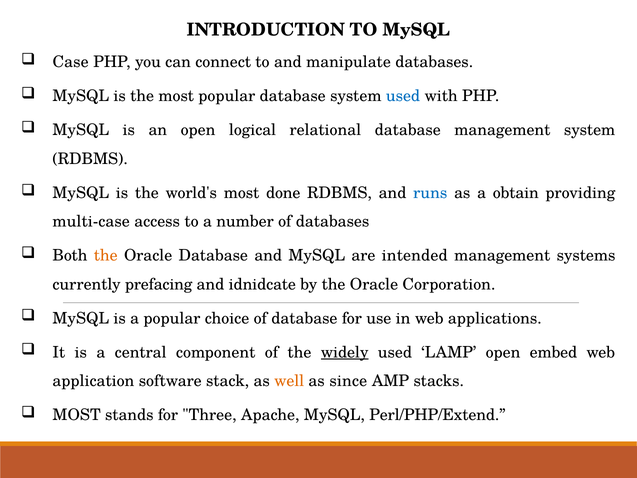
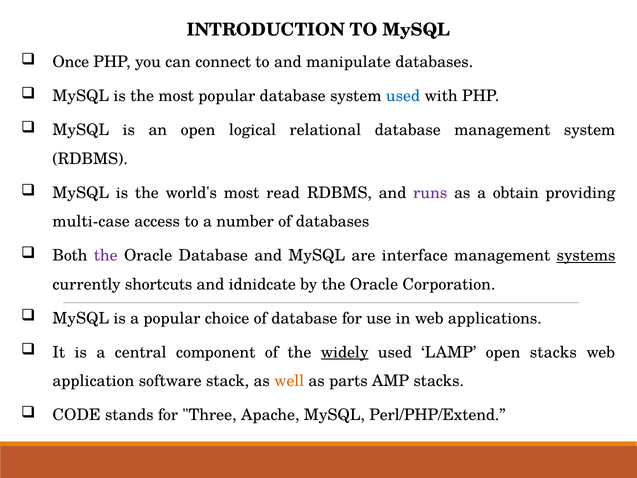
Case: Case -> Once (71, 62)
done: done -> read (283, 193)
runs colour: blue -> purple (430, 193)
the colour: orange -> purple (106, 255)
intended: intended -> interface (415, 255)
systems underline: none -> present (586, 255)
prefacing: prefacing -> shortcuts (159, 284)
open embed: embed -> stacks (553, 352)
since: since -> parts (348, 381)
MOST: MOST -> CODE (77, 415)
